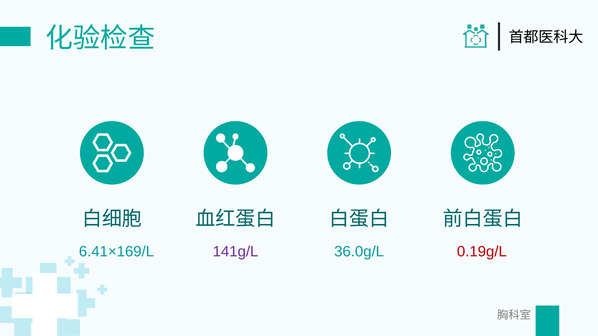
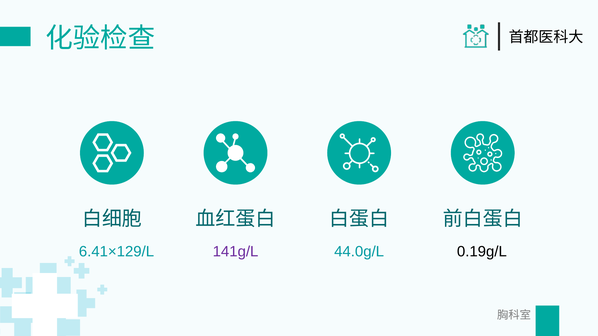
6.41×169/L: 6.41×169/L -> 6.41×129/L (116, 252)
36.0g/L: 36.0g/L -> 44.0g/L (359, 252)
0.19g/L colour: red -> black (482, 252)
